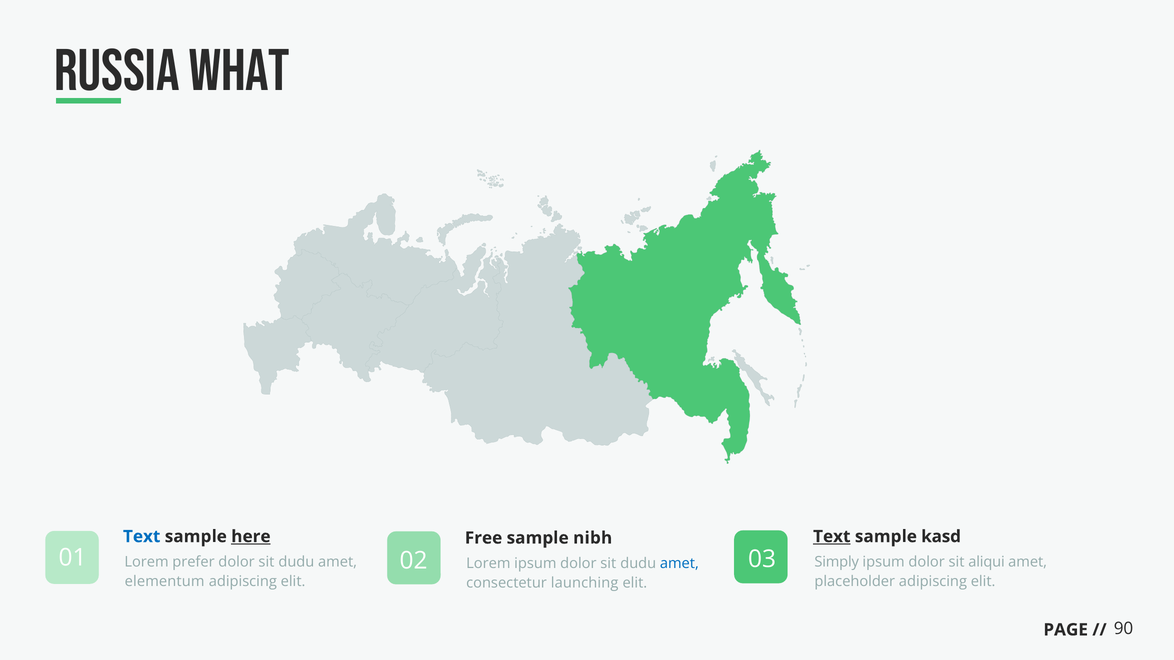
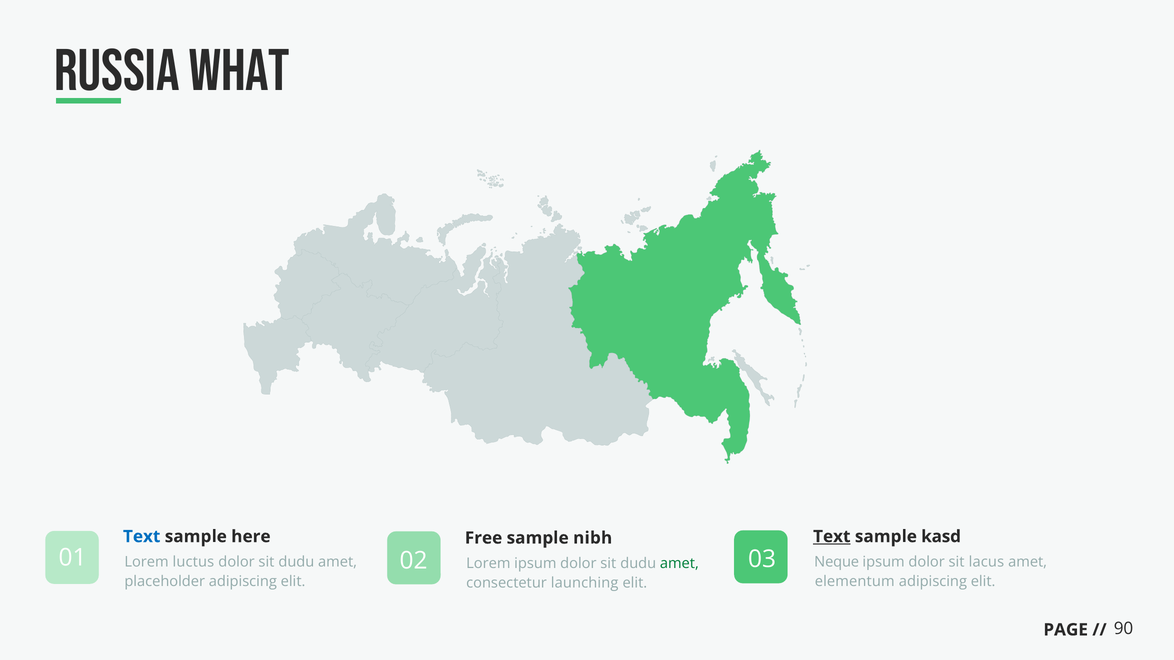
here underline: present -> none (251, 537)
amet colour: blue -> green (679, 564)
Simply: Simply -> Neque (837, 562)
aliqui: aliqui -> lacus (986, 562)
prefer: prefer -> luctus (193, 562)
elementum: elementum -> placeholder (165, 582)
placeholder: placeholder -> elementum (855, 582)
